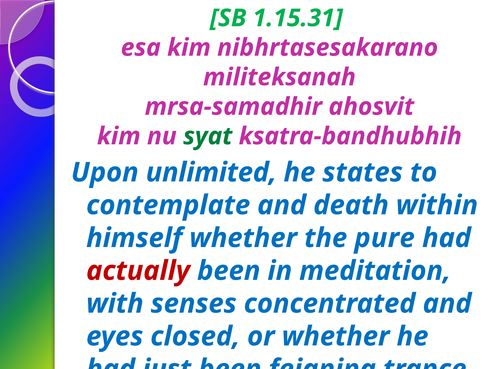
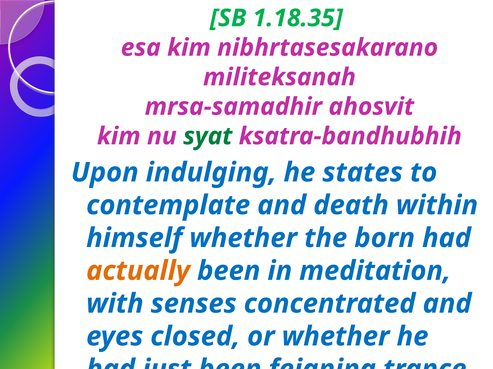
1.15.31: 1.15.31 -> 1.18.35 (298, 18)
unlimited: unlimited -> indulging (211, 173)
pure: pure -> born (385, 239)
actually colour: red -> orange (138, 271)
